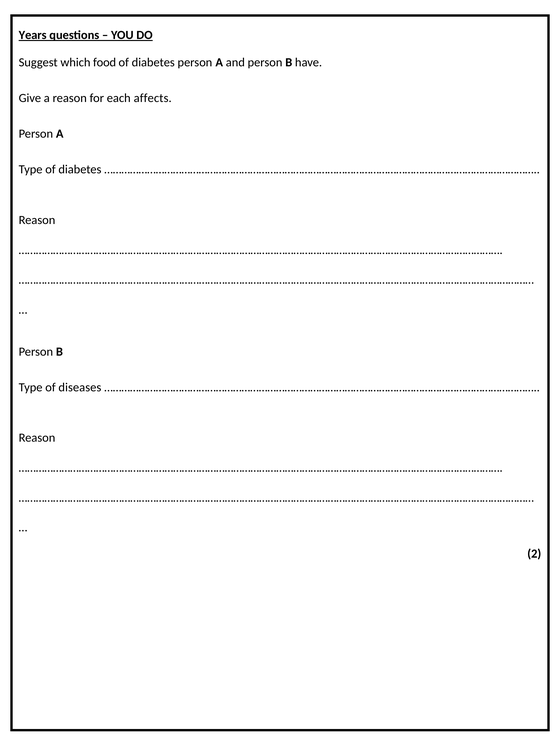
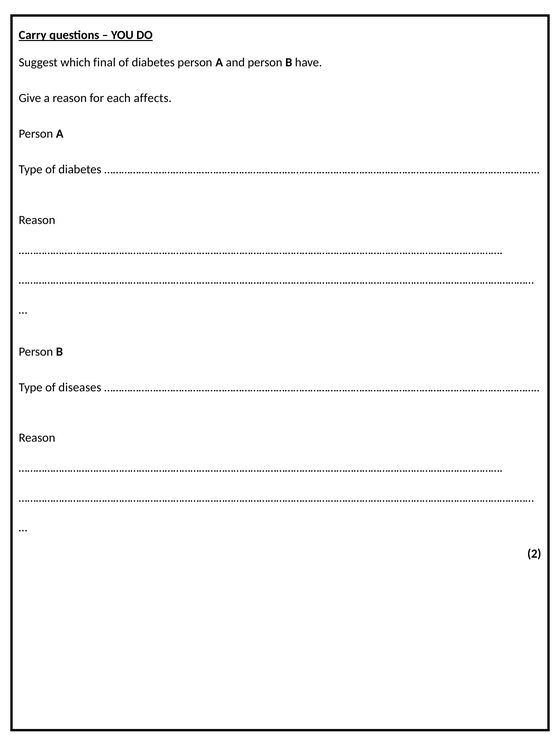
Years: Years -> Carry (33, 35)
food: food -> final (104, 62)
